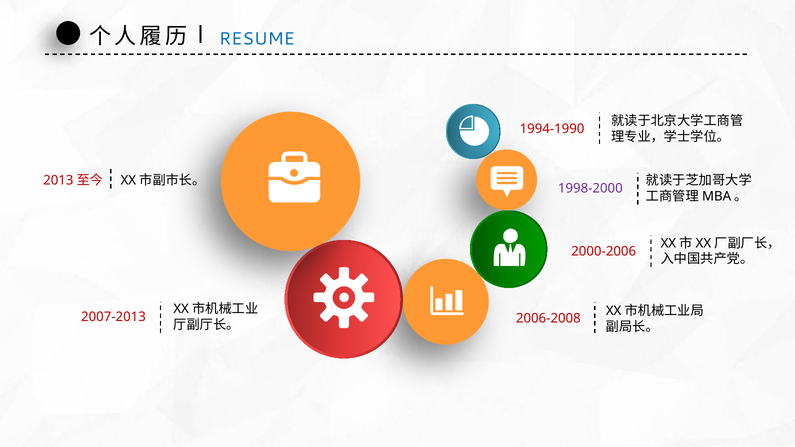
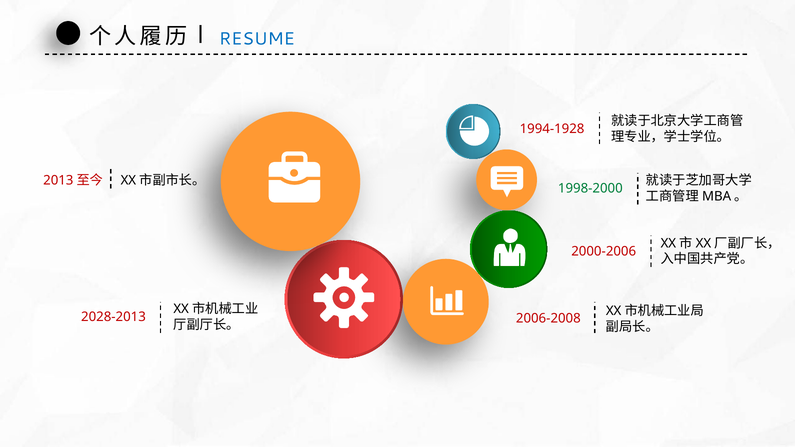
1994-1990: 1994-1990 -> 1994-1928 (552, 129)
1998-2000 colour: purple -> green (590, 189)
2007-2013: 2007-2013 -> 2028-2013 (113, 317)
